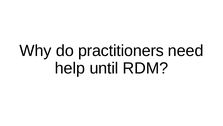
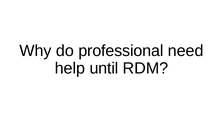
practitioners: practitioners -> professional (121, 50)
